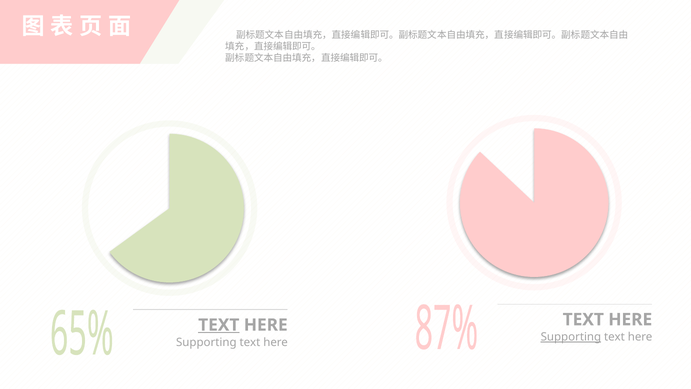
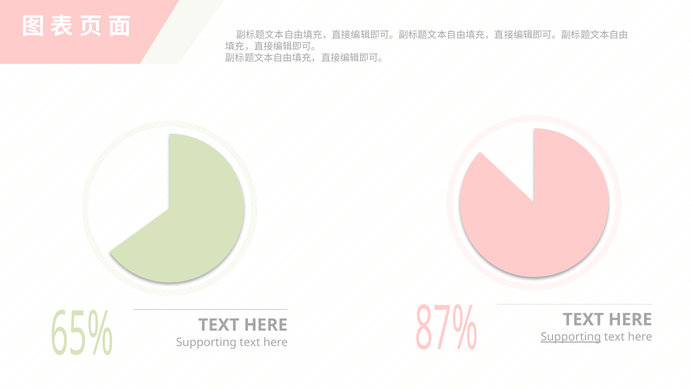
TEXT underline: present -> none (219, 325)
